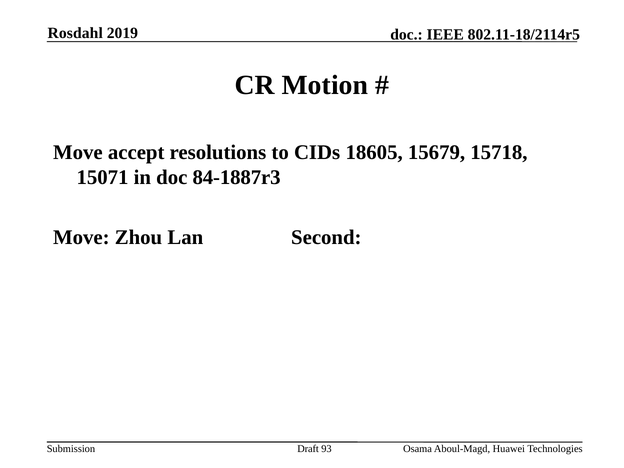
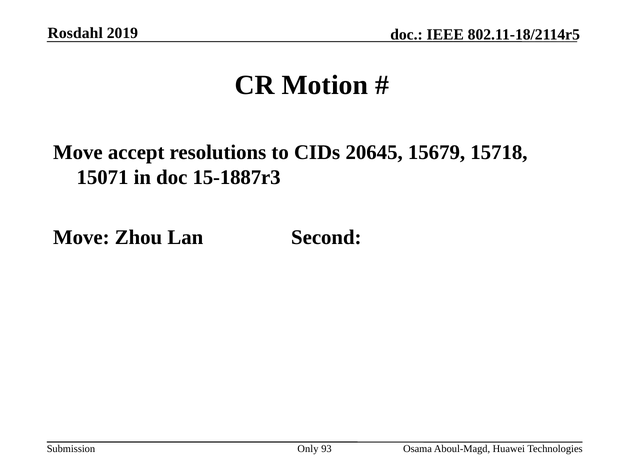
18605: 18605 -> 20645 (374, 152)
84-1887r3: 84-1887r3 -> 15-1887r3 (237, 177)
Draft: Draft -> Only (308, 449)
